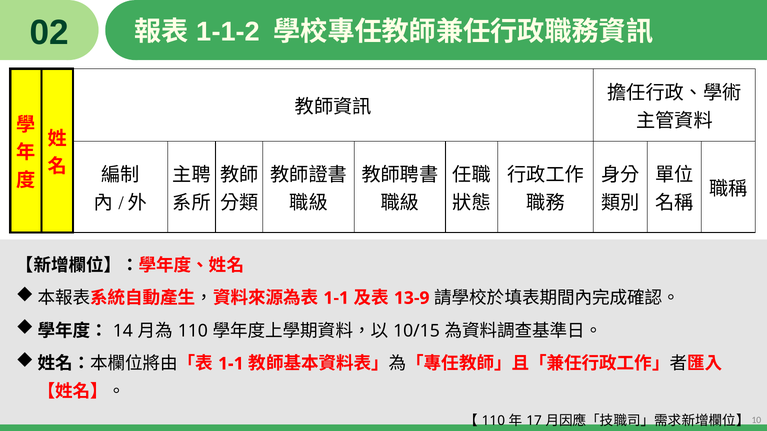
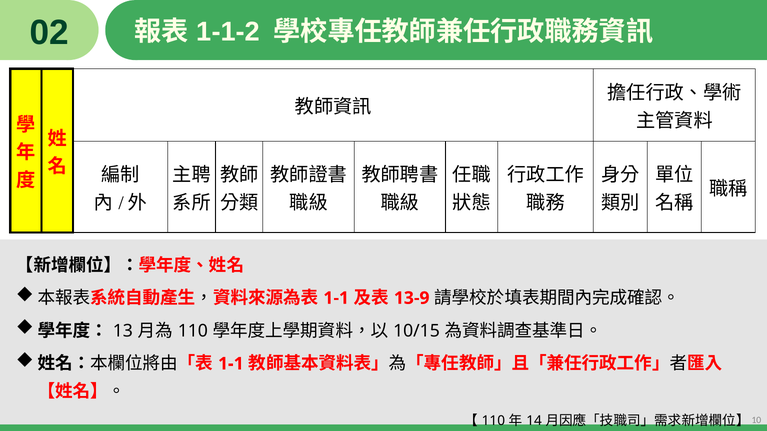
14: 14 -> 13 (123, 331)
17: 17 -> 14 (534, 421)
